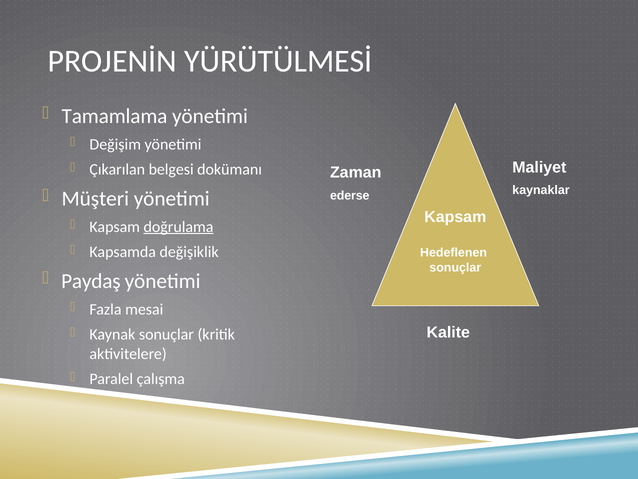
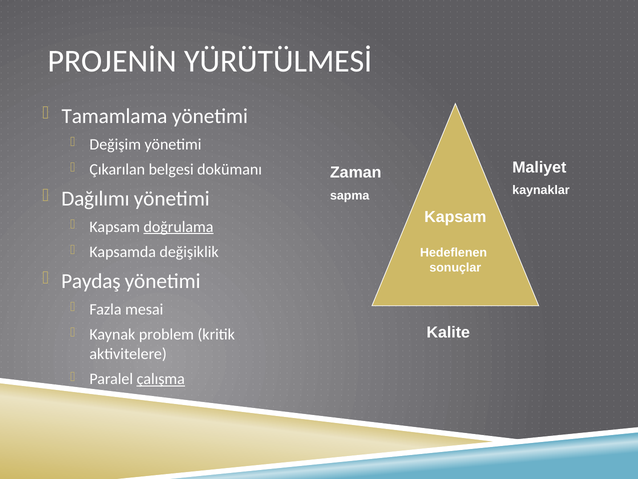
Müşteri: Müşteri -> Dağılımı (95, 198)
ederse: ederse -> sapma (350, 195)
Kaynak sonuçlar: sonuçlar -> problem (166, 334)
çalışma underline: none -> present (161, 379)
